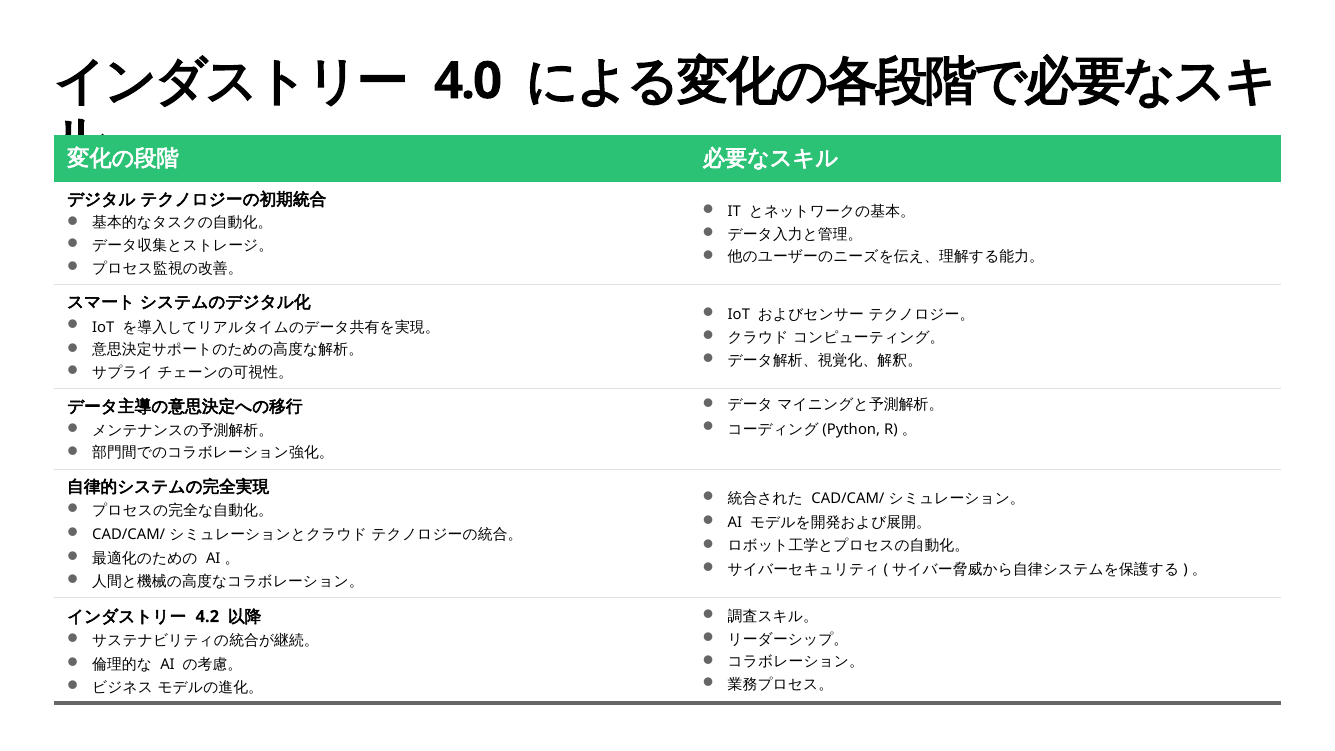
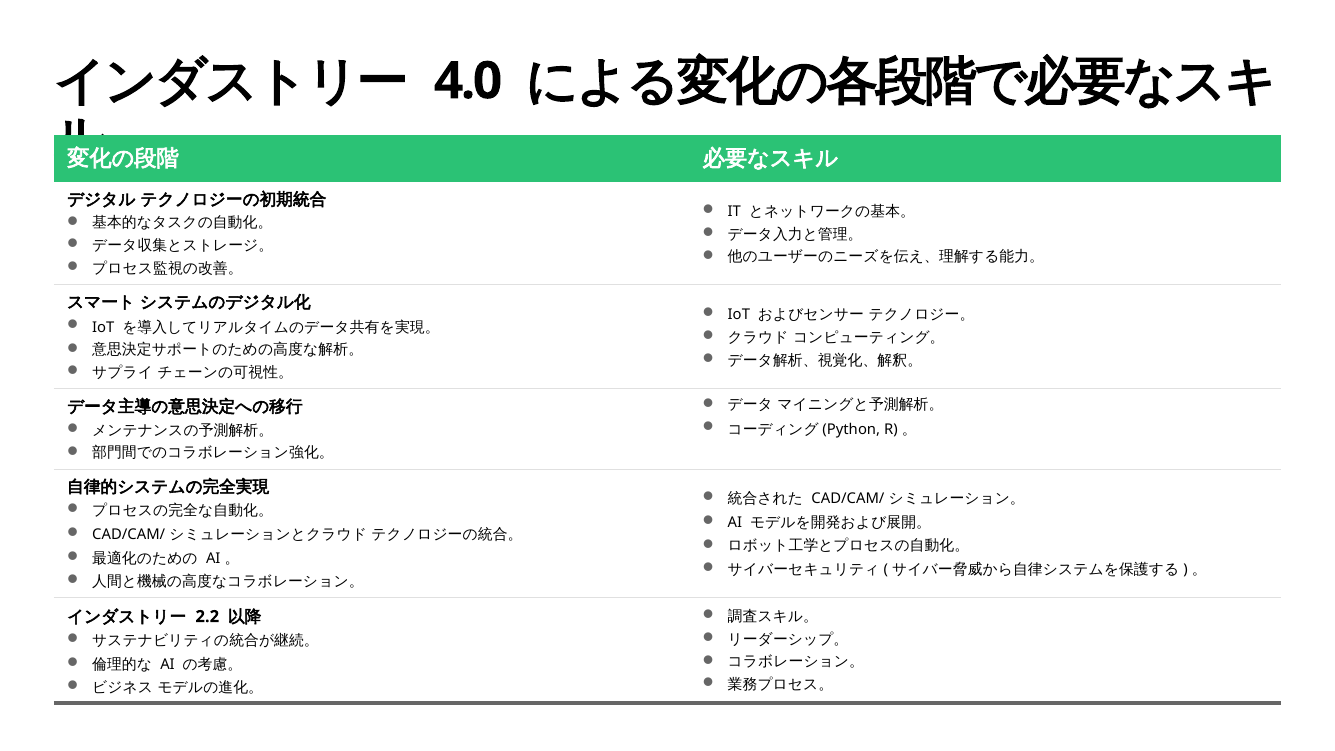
4.2: 4.2 -> 2.2 (207, 617)
